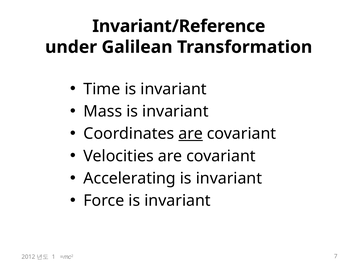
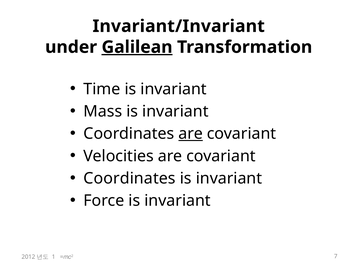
Invariant/Reference: Invariant/Reference -> Invariant/Invariant (179, 26)
Galilean underline: none -> present (137, 47)
Accelerating: Accelerating -> Coordinates (130, 179)
